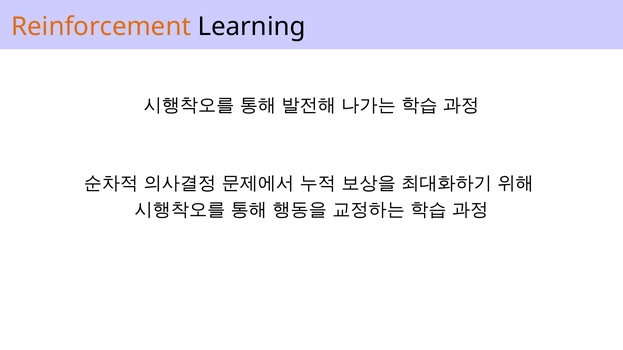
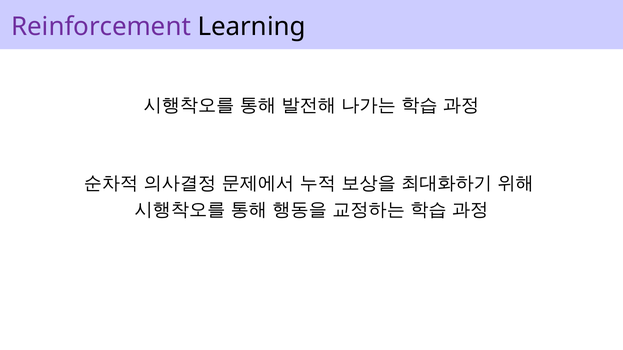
Reinforcement colour: orange -> purple (101, 26)
